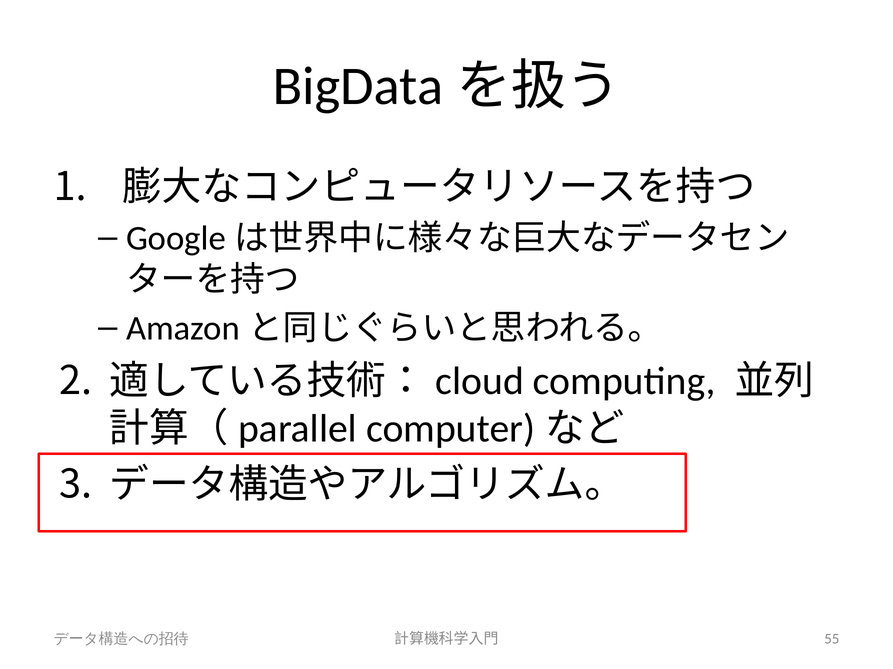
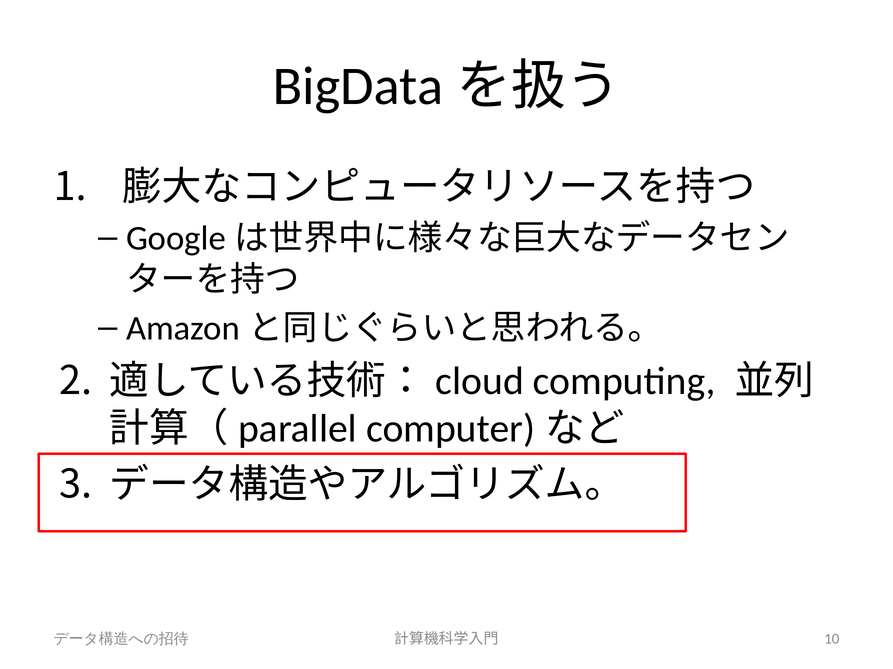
55: 55 -> 10 (832, 639)
